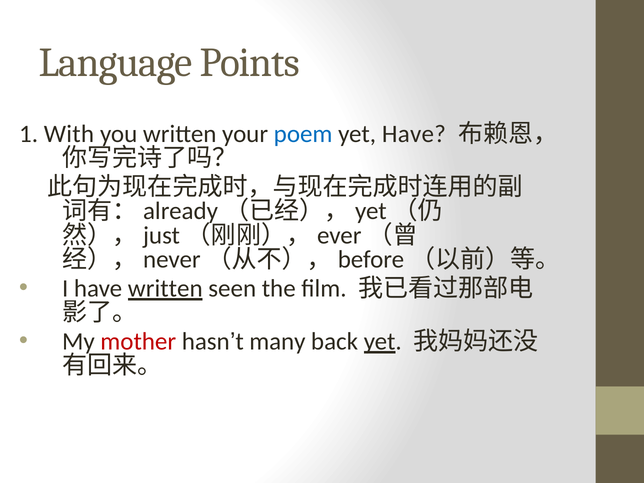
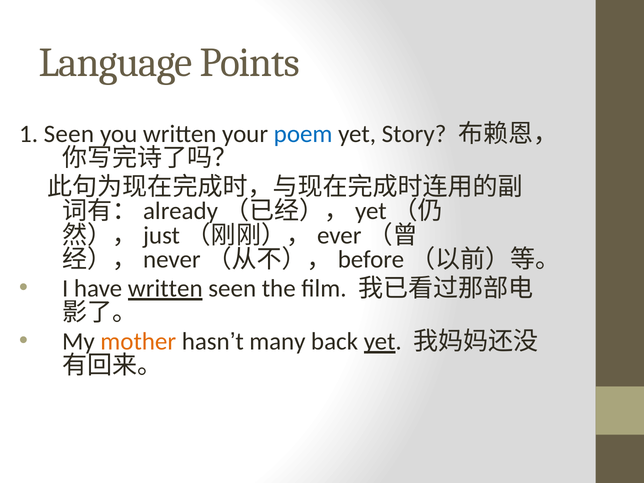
1 With: With -> Seen (69, 134)
yet Have: Have -> Story (414, 134)
mother colour: red -> orange (138, 342)
